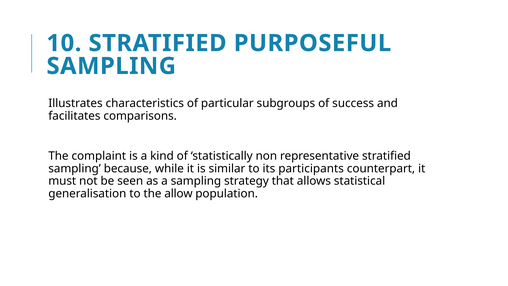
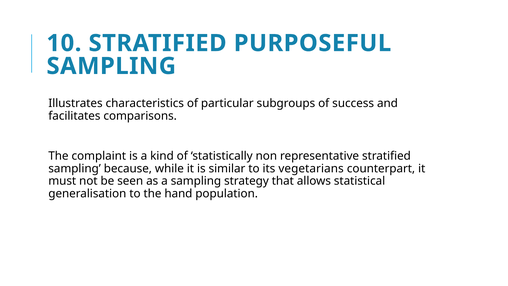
participants: participants -> vegetarians (311, 168)
allow: allow -> hand (178, 194)
